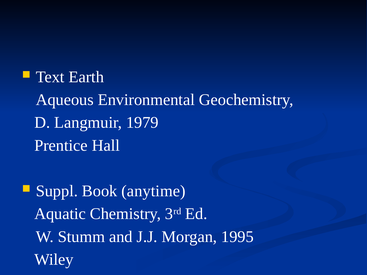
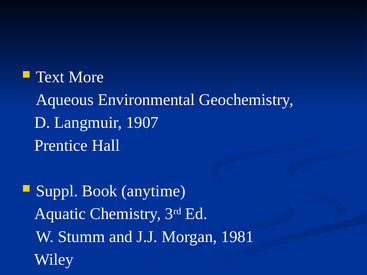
Earth: Earth -> More (86, 77)
1979: 1979 -> 1907 (142, 123)
1995: 1995 -> 1981 (237, 237)
